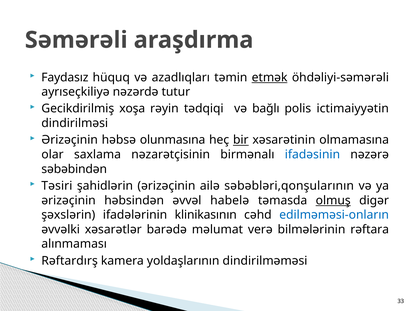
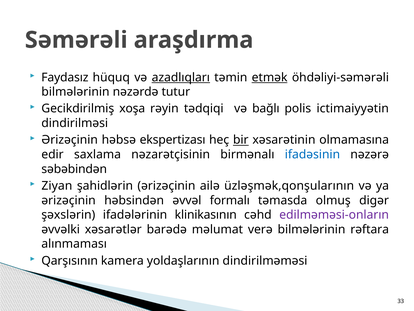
azadlıqları underline: none -> present (181, 77)
ayrıseçkiliyə: ayrıseçkiliyə -> bilmələrinin (75, 92)
olunmasına: olunmasına -> ekspertizası (173, 140)
olar: olar -> edir (53, 154)
Təsiri: Təsiri -> Ziyan (57, 186)
səbəbləri,qonşularının: səbəbləri,qonşularının -> üzləşmək,qonşularının (289, 186)
habelə: habelə -> formalı (230, 200)
olmuş underline: present -> none (333, 200)
edilməməsi-onların colour: blue -> purple (334, 215)
Rəftardırş: Rəftardırş -> Qarşısının (70, 260)
